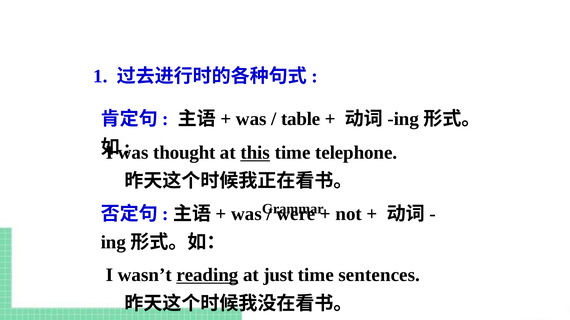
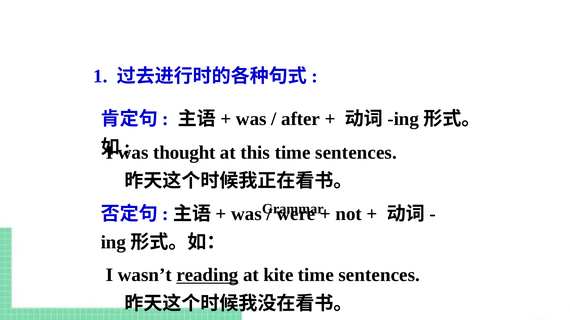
table: table -> after (301, 119)
this underline: present -> none (255, 153)
telephone: telephone -> sentences (356, 153)
just: just -> kite (278, 276)
